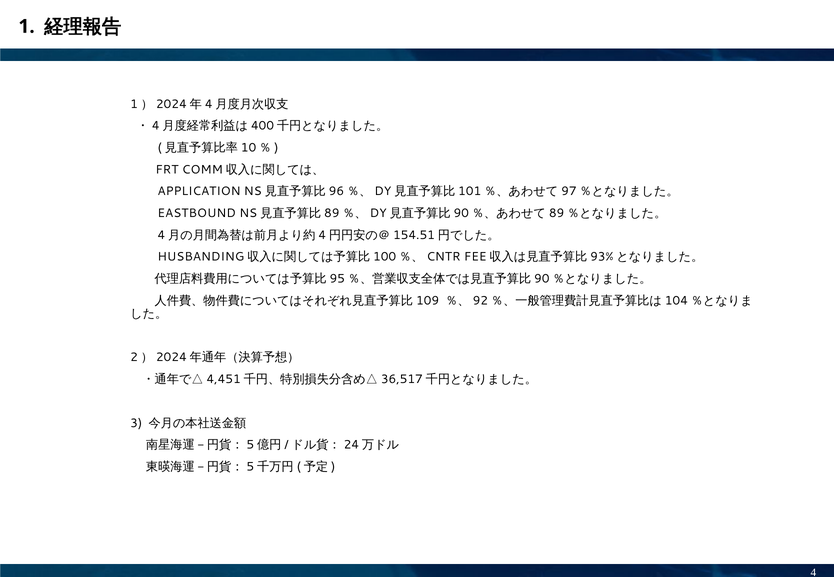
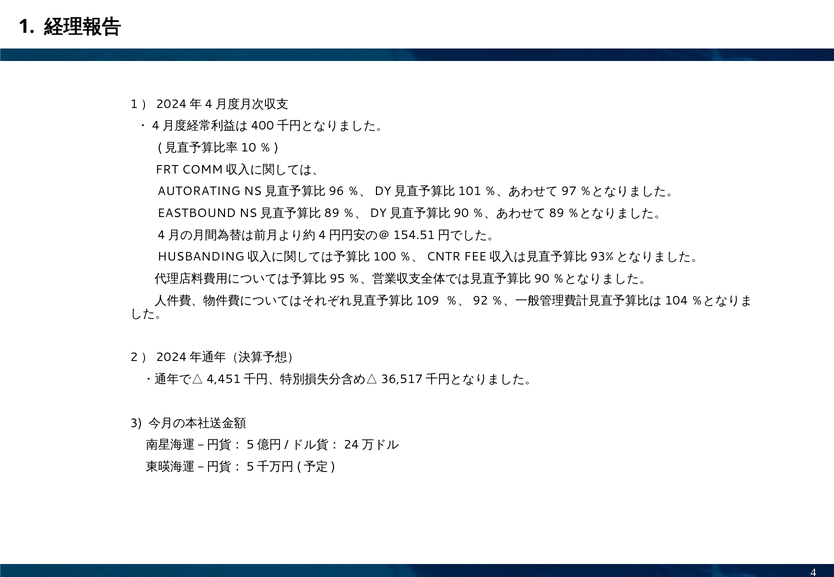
APPLICATION: APPLICATION -> AUTORATING (199, 192)
